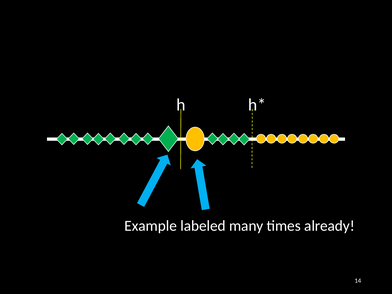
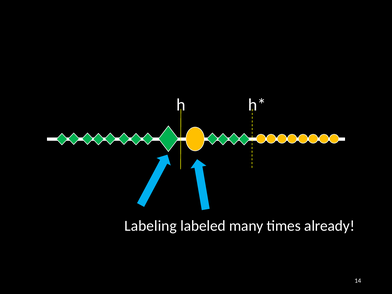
Example: Example -> Labeling (151, 226)
